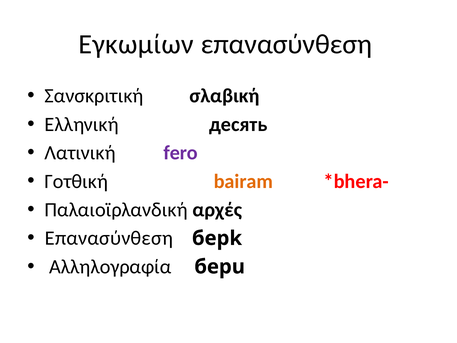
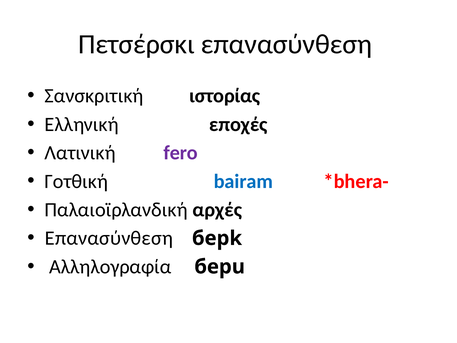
Εγκωμίων: Εγκωμίων -> Πετσέρσκι (136, 44)
σλαβική: σλαβική -> ιστορίας (225, 96)
десять: десять -> εποχές (238, 124)
bairam colour: orange -> blue (243, 181)
